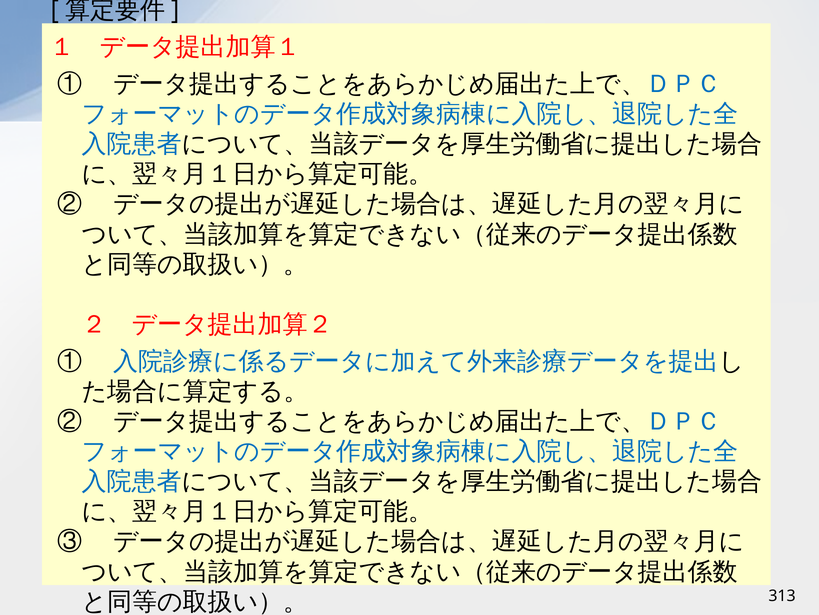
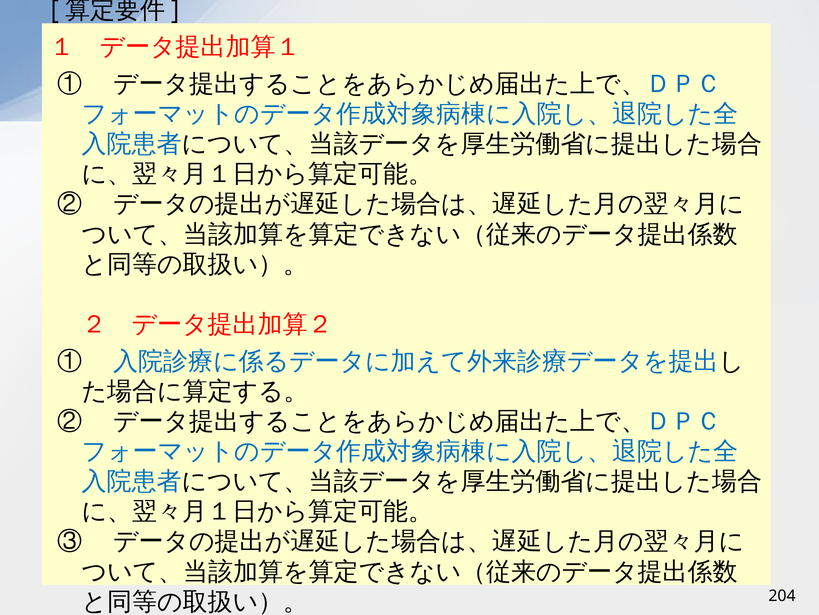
313: 313 -> 204 (782, 595)
